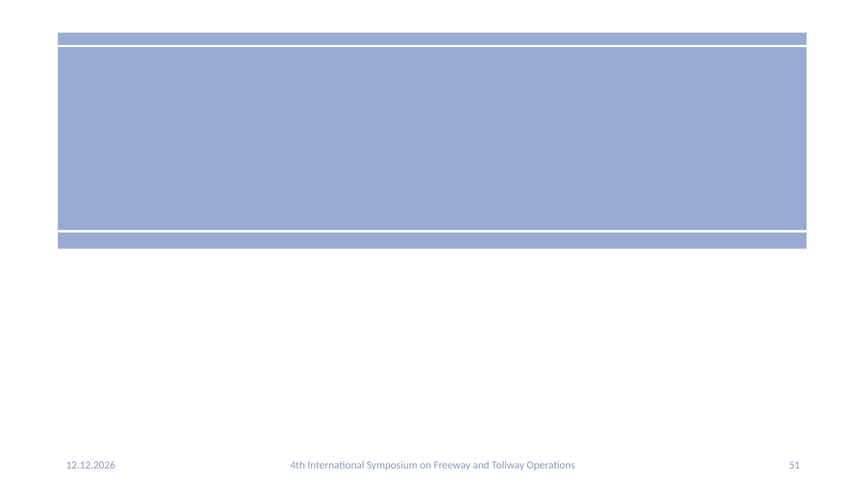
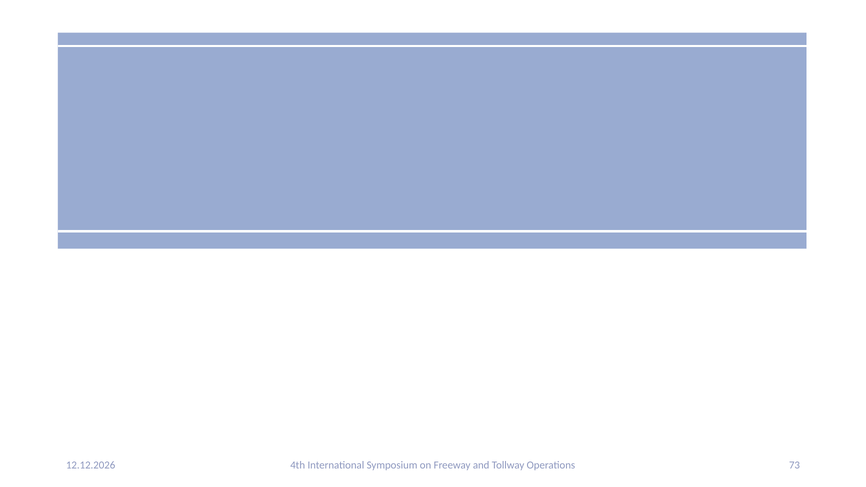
51: 51 -> 73 (794, 465)
